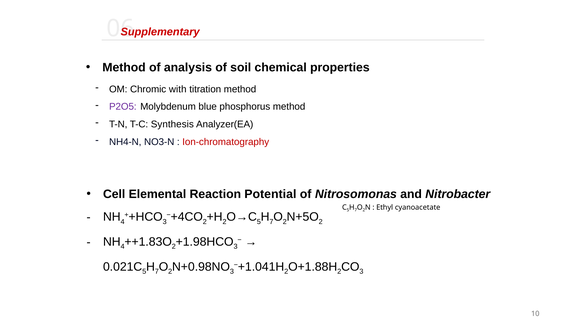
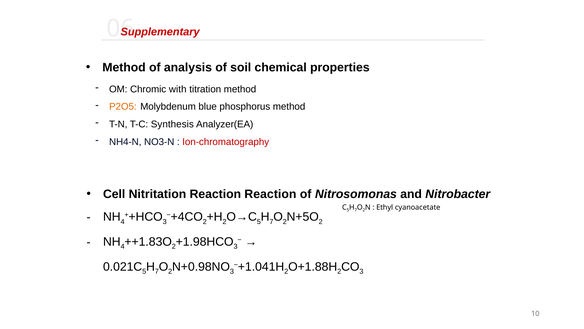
P2O5 colour: purple -> orange (123, 107)
Elemental: Elemental -> Nitritation (157, 194)
Reaction Potential: Potential -> Reaction (270, 194)
